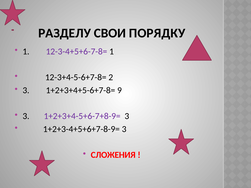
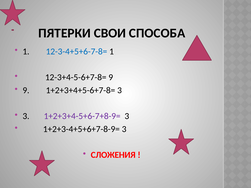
РАЗДЕЛУ: РАЗДЕЛУ -> ПЯТЕРКИ (65, 33)
ПОРЯДКУ: ПОРЯДКУ -> СПОСОБА (157, 33)
12-3-4+5+6-7-8= colour: purple -> blue (76, 51)
12-3+4-5-6+7-8= 2: 2 -> 9 (111, 77)
3: 3 -> 9 (26, 90)
1+2+3+4+5-6+7-8= 9: 9 -> 3 (120, 90)
